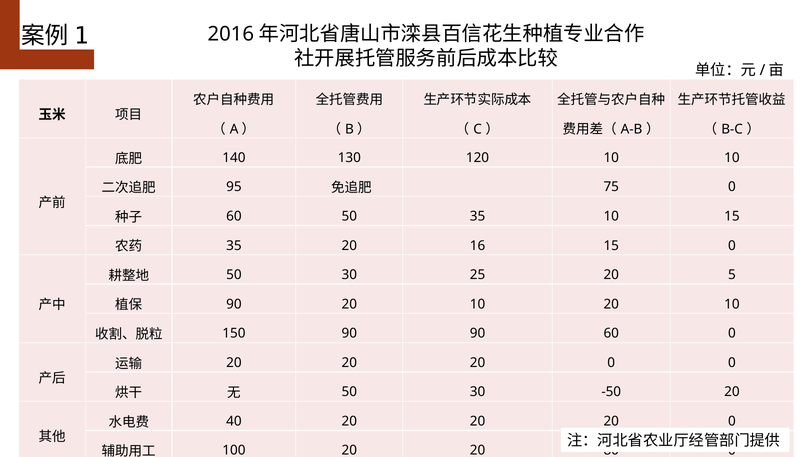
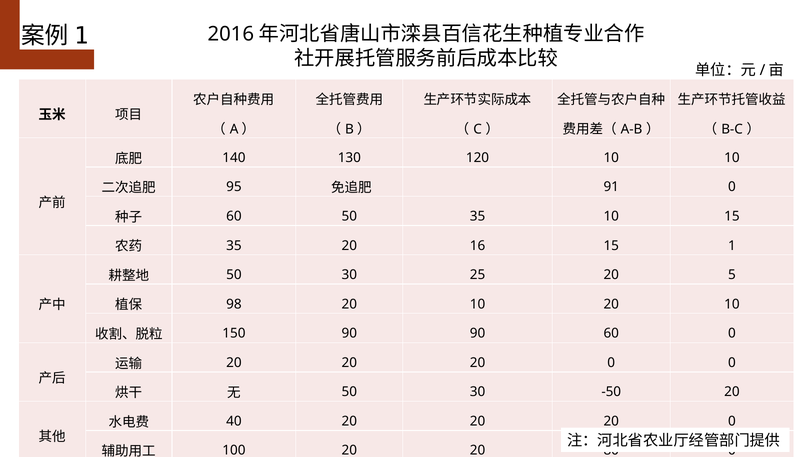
75: 75 -> 91 (611, 187)
15 0: 0 -> 1 (732, 245)
90: 90 -> 98 (234, 304)
